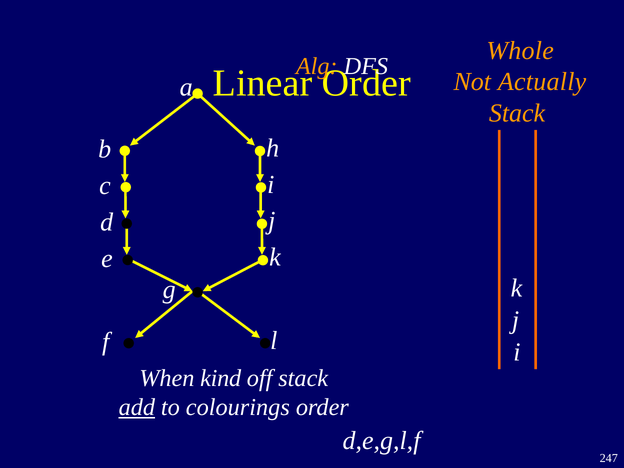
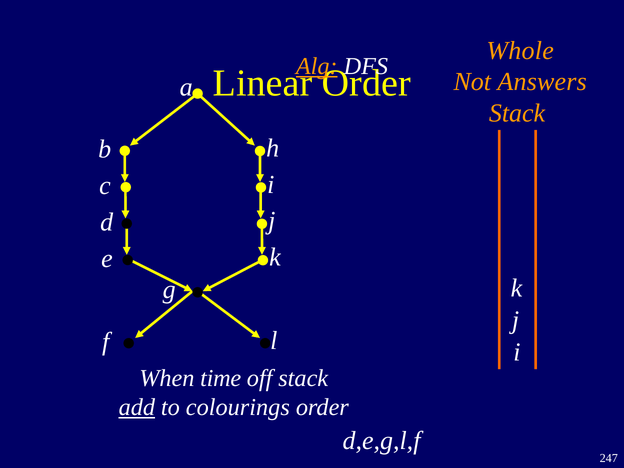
Alg underline: none -> present (317, 66)
Actually: Actually -> Answers (542, 82)
kind: kind -> time (221, 378)
